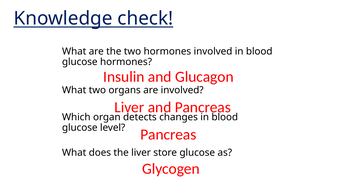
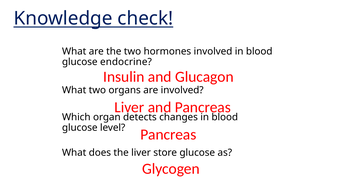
glucose hormones: hormones -> endocrine (126, 62)
